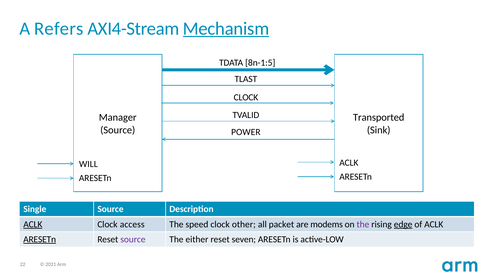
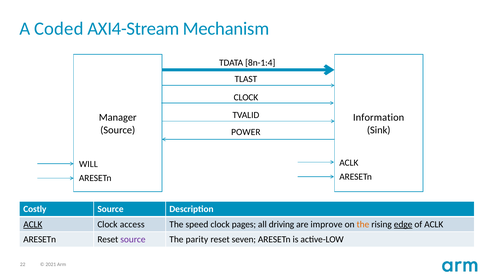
Refers: Refers -> Coded (59, 28)
Mechanism underline: present -> none (226, 28)
8n-1:5: 8n-1:5 -> 8n-1:4 (260, 63)
Transported: Transported -> Information (379, 117)
Single: Single -> Costly (35, 209)
other: other -> pages (244, 224)
packet: packet -> driving (282, 224)
modems: modems -> improve (327, 224)
the colour: purple -> orange (363, 224)
ARESETn underline: present -> none (40, 239)
either: either -> parity (197, 239)
